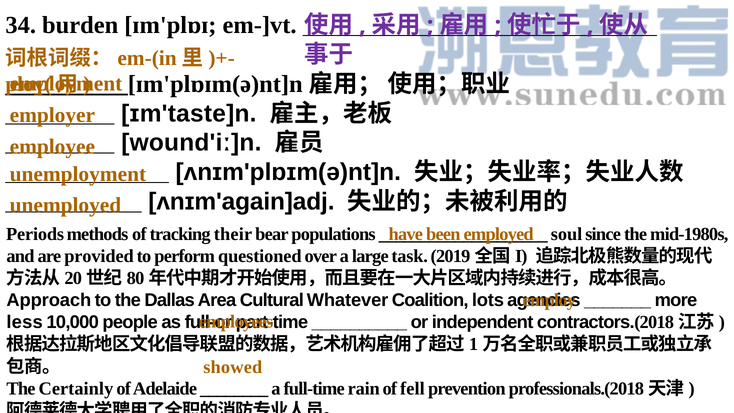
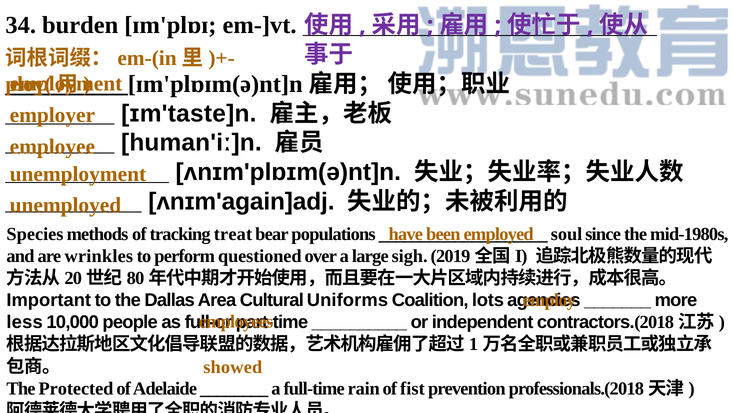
wound'iː]n: wound'iː]n -> human'iː]n (191, 143)
Periods: Periods -> Species (35, 234)
their: their -> treat (233, 234)
provided: provided -> wrinkles (99, 256)
task: task -> sigh (410, 256)
Approach: Approach -> Important (49, 300)
Whatever: Whatever -> Uniforms (347, 300)
Certainly: Certainly -> Protected (76, 388)
fell: fell -> fist (412, 388)
